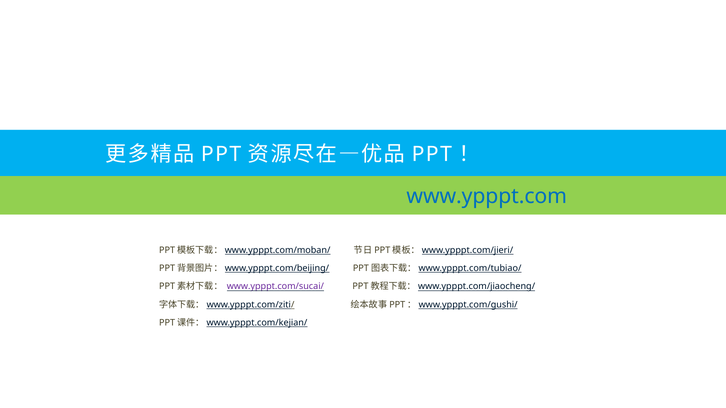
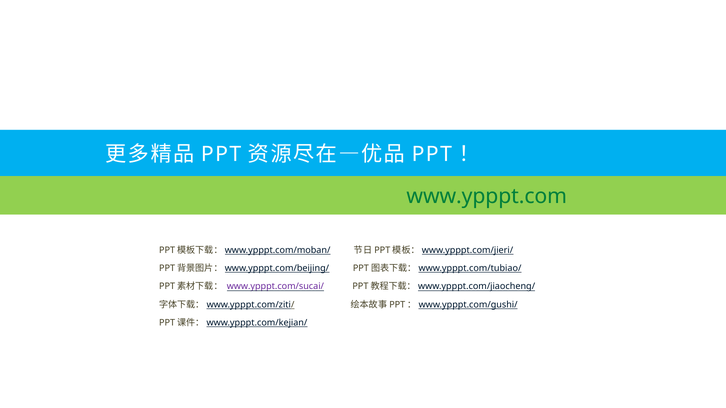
www.ypppt.com colour: blue -> green (487, 197)
